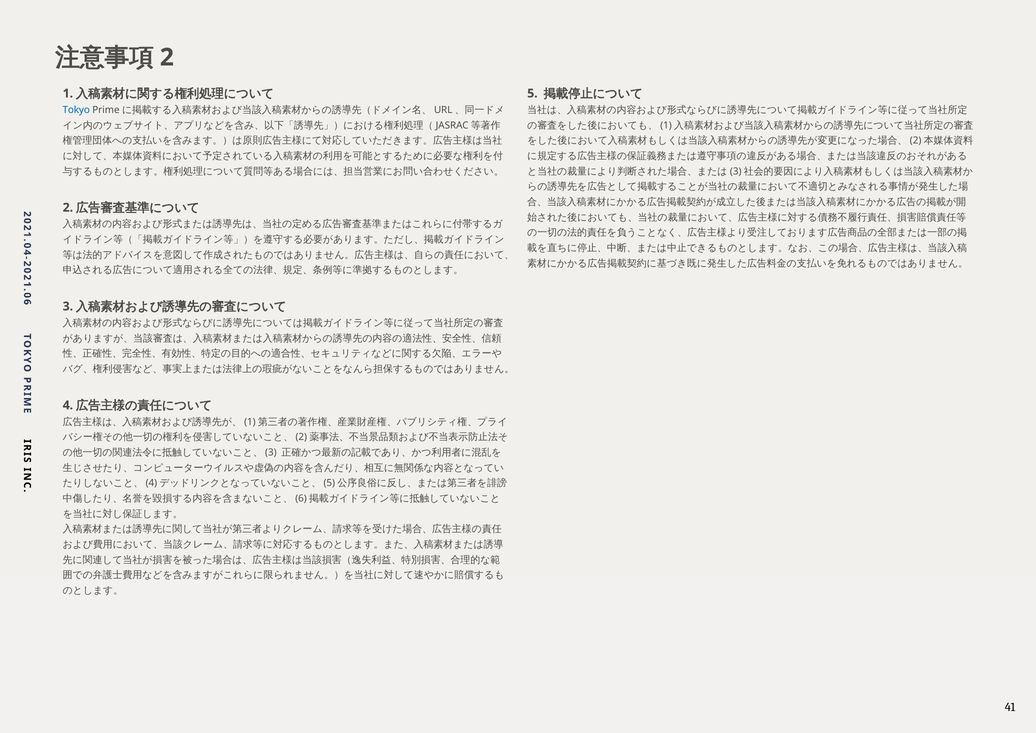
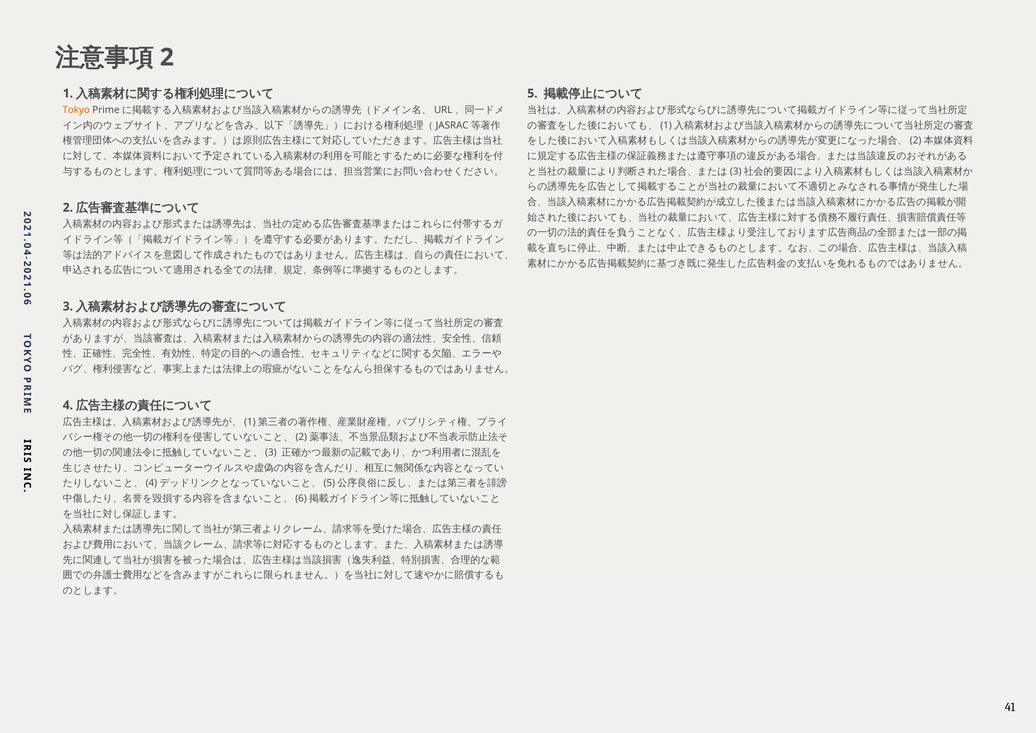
Tokyo colour: blue -> orange (76, 110)
